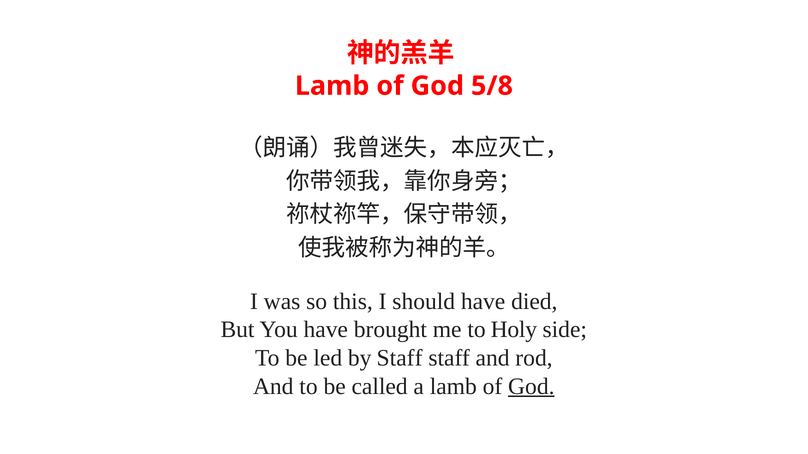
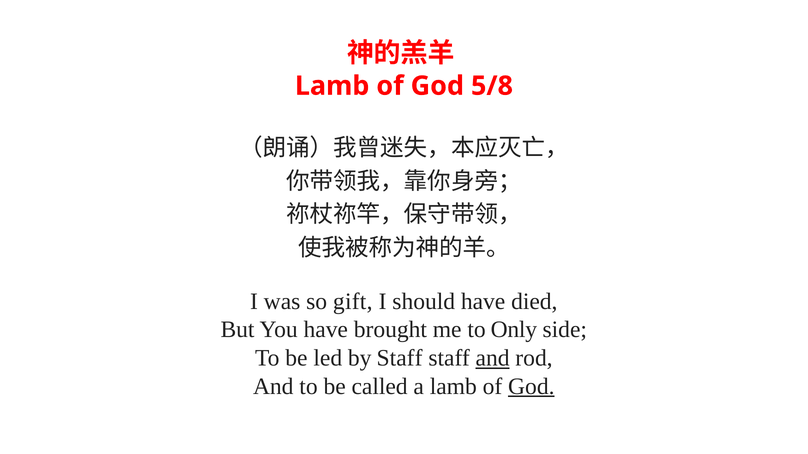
this: this -> gift (353, 302)
Holy: Holy -> Only (514, 330)
and underline: none -> present (493, 358)
